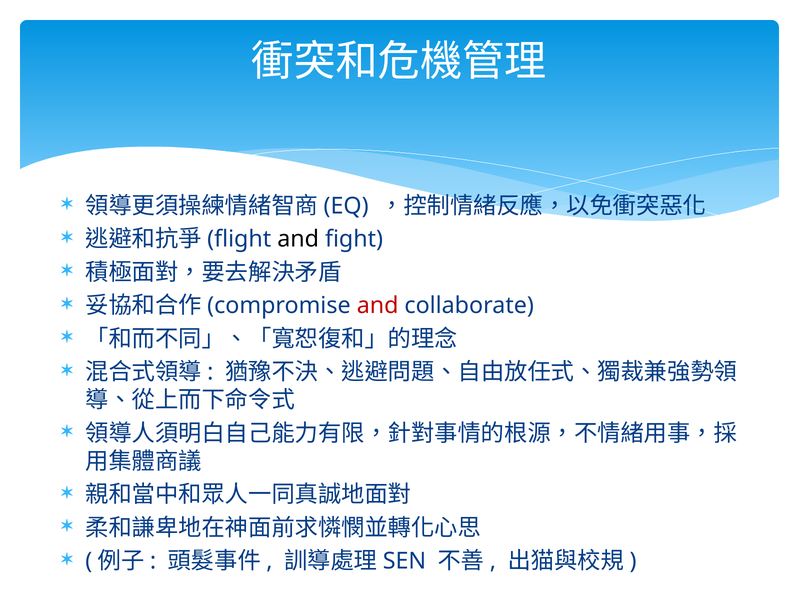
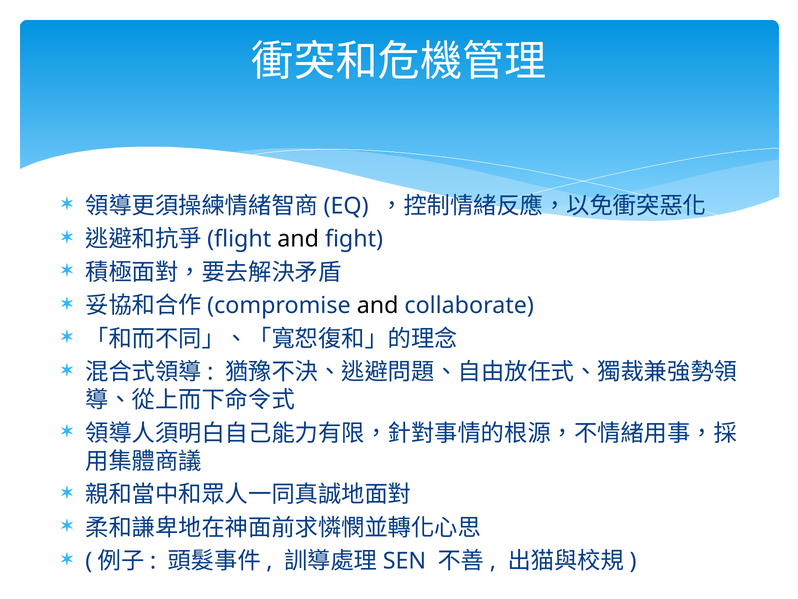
and colour: red -> black (378, 305)
